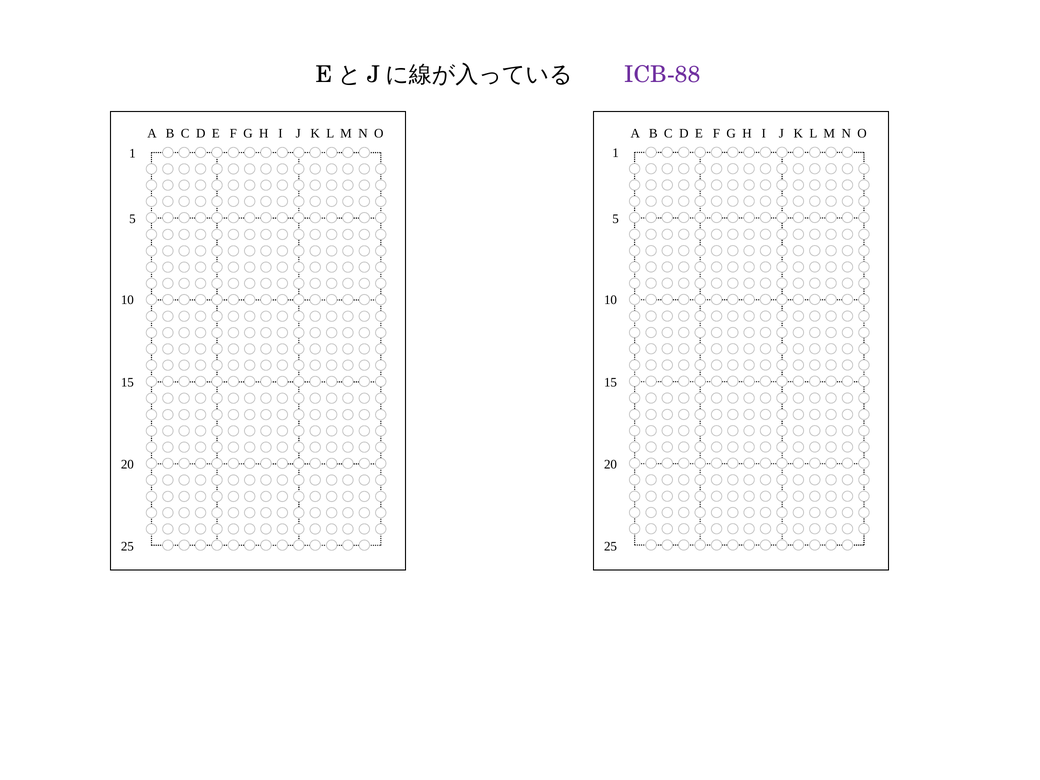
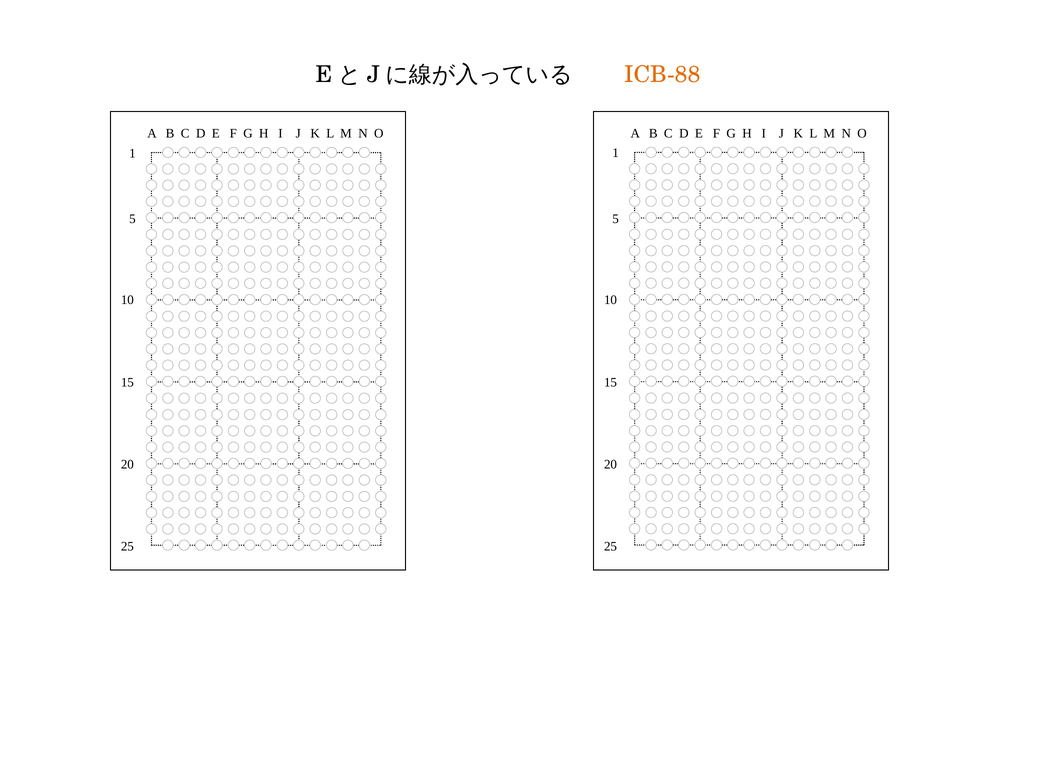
ICB-88 colour: purple -> orange (662, 75)
